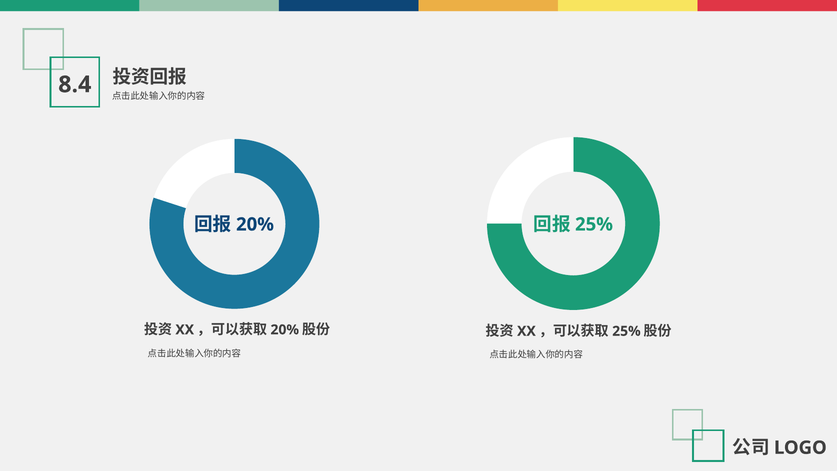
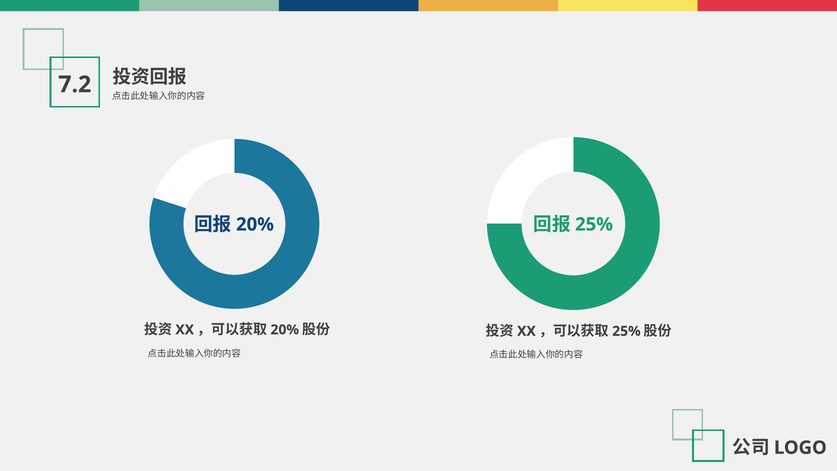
8.4: 8.4 -> 7.2 (75, 85)
